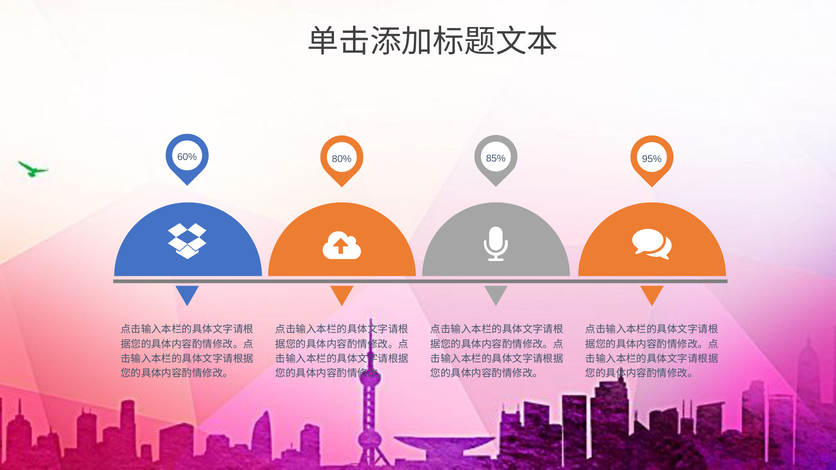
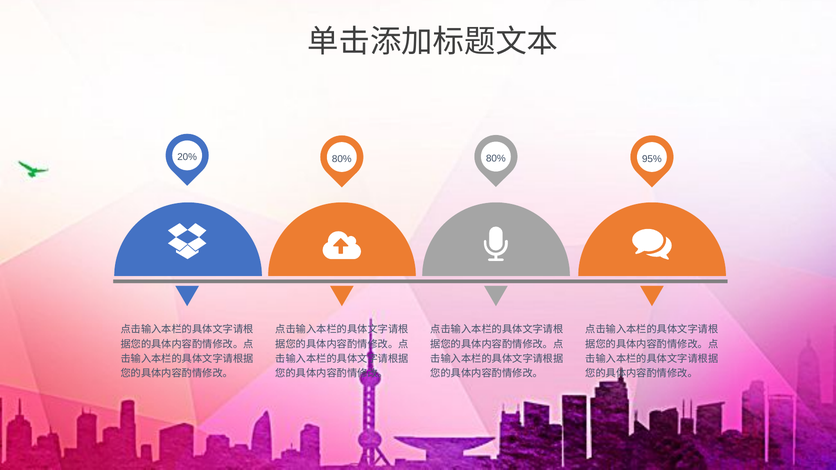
60%: 60% -> 20% (187, 157)
80% 85%: 85% -> 80% (496, 158)
